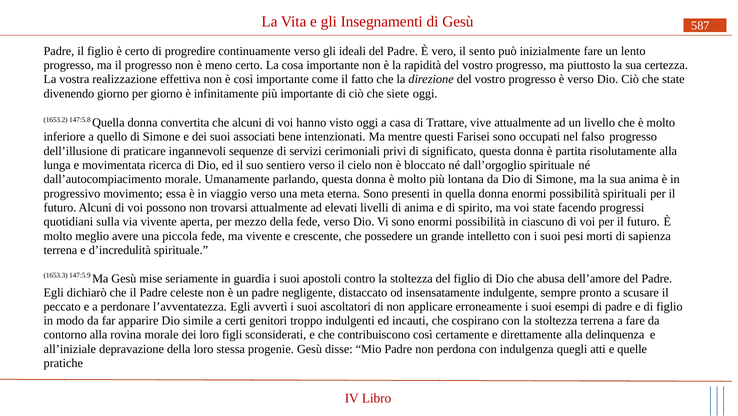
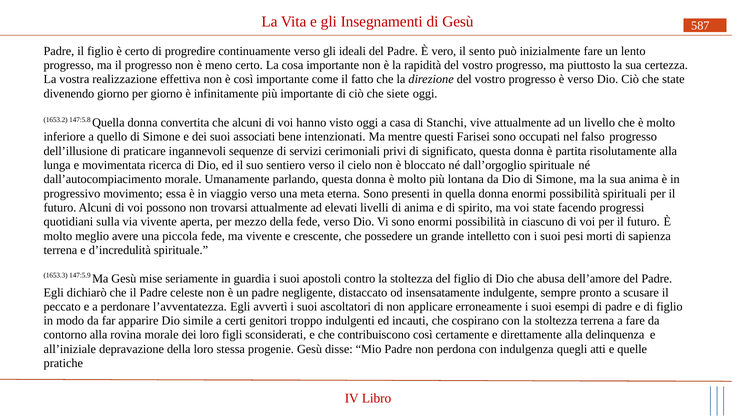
Trattare: Trattare -> Stanchi (447, 123)
